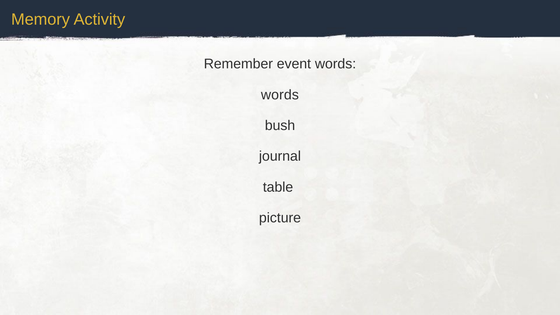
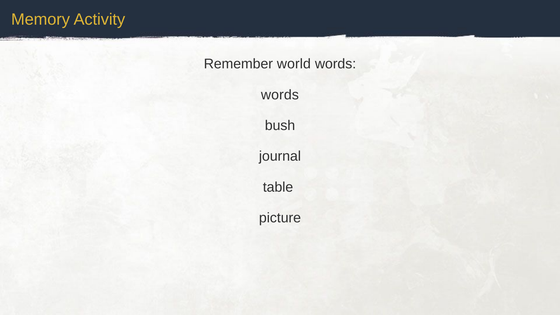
event: event -> world (294, 64)
